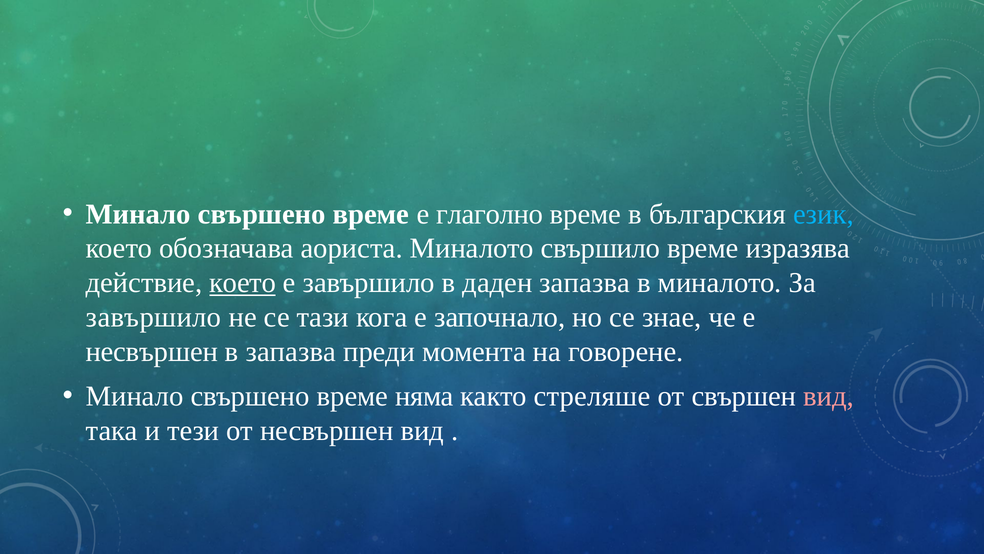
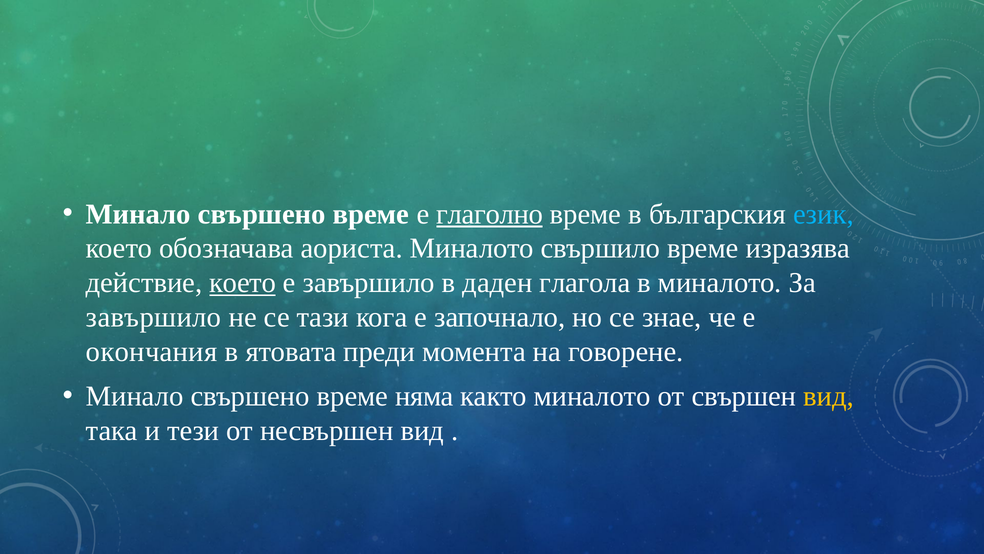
глаголно underline: none -> present (490, 214)
даден запазва: запазва -> глагола (585, 283)
несвършен: несвършен -> окончания (152, 351)
в запазва: запазва -> ятовата (291, 351)
както стреляше: стреляше -> миналото (592, 396)
вид colour: pink -> yellow (829, 396)
